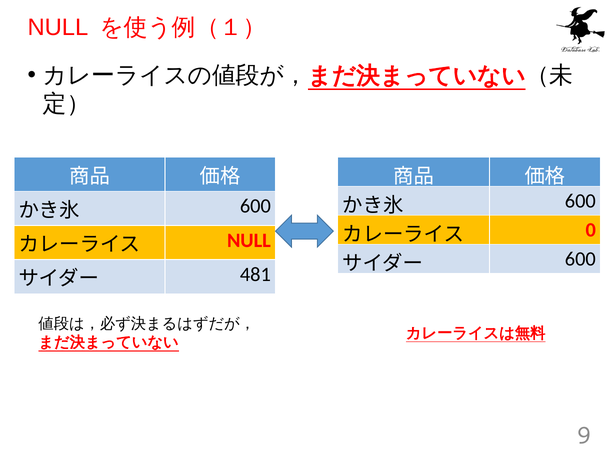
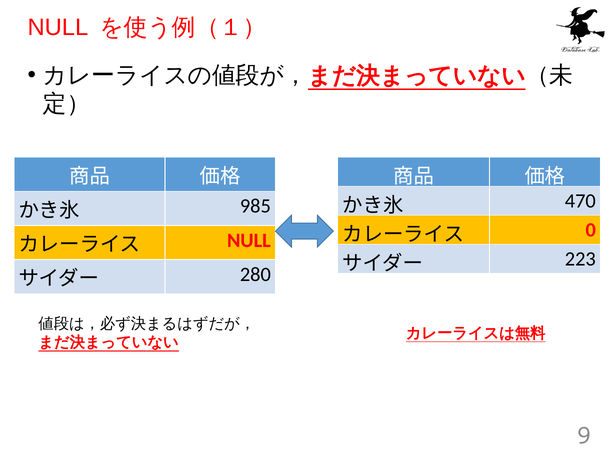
600: 600 -> 470 (580, 201)
600: 600 -> 985 (255, 206)
600: 600 -> 223 (580, 259)
481: 481 -> 280 (255, 275)
